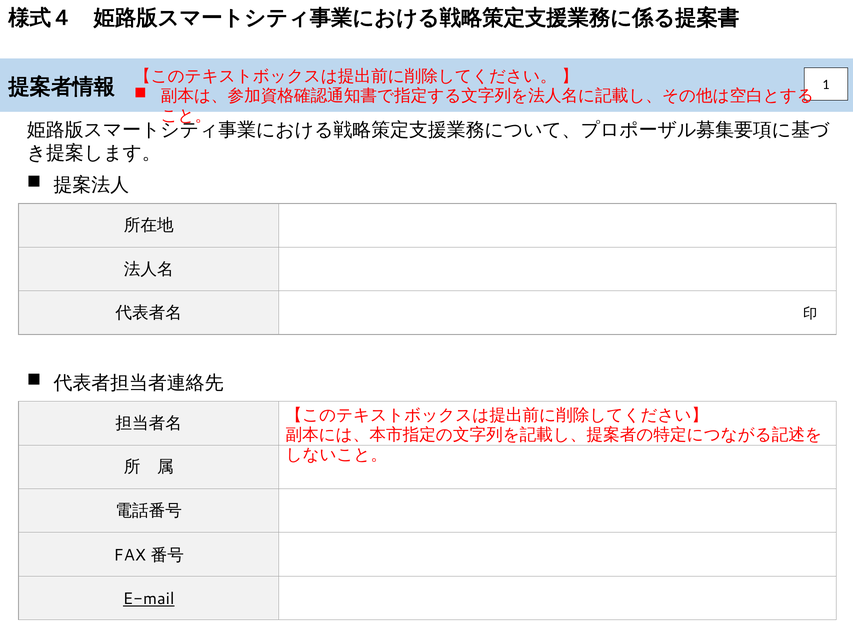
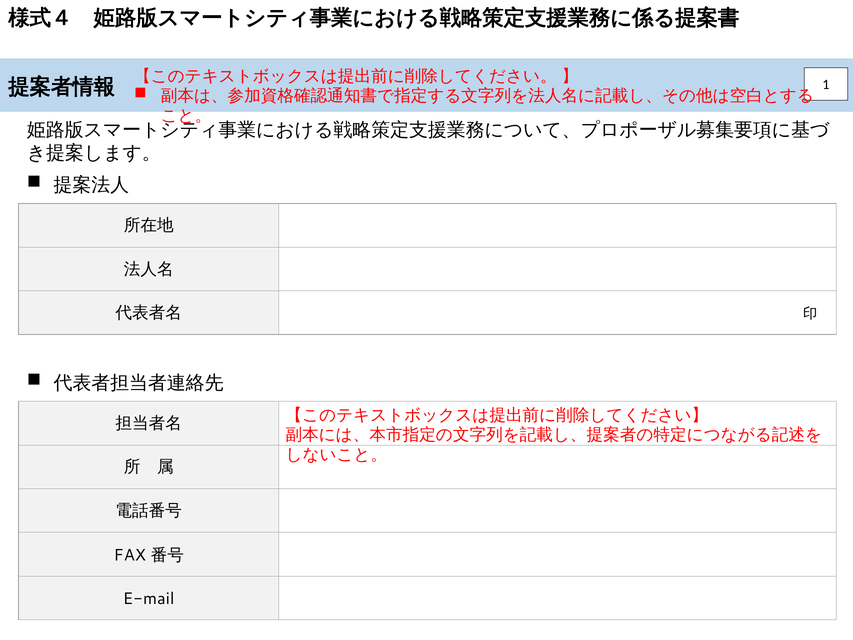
E-mail underline: present -> none (149, 599)
